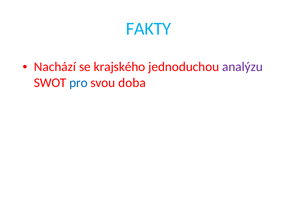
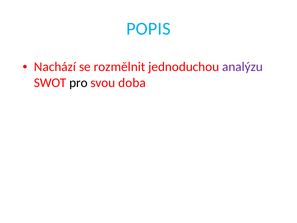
FAKTY: FAKTY -> POPIS (148, 29)
krajského: krajského -> rozmělnit (120, 67)
pro colour: blue -> black (78, 83)
